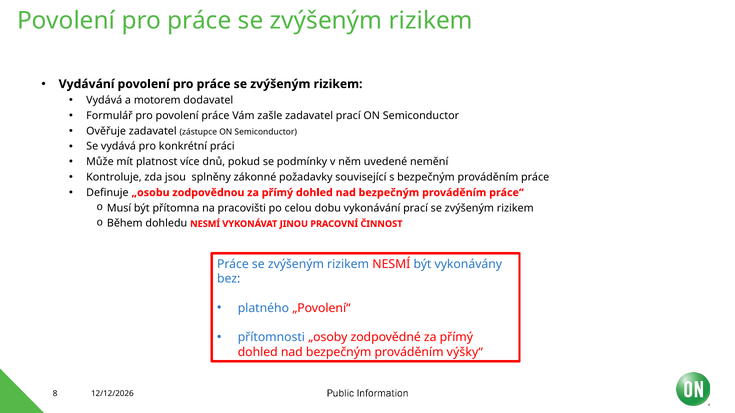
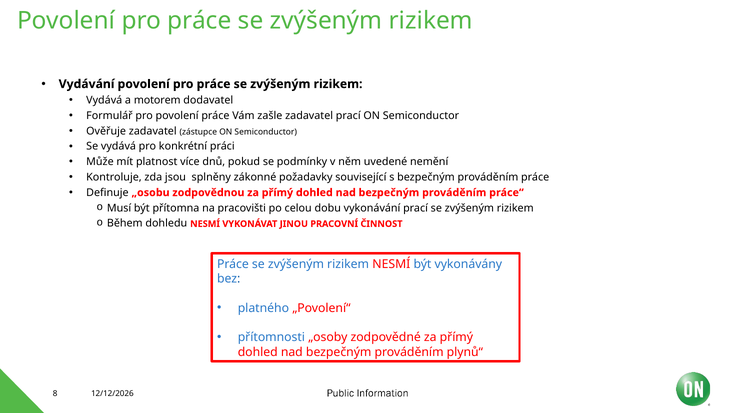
výšky“: výšky“ -> plynů“ (465, 353)
